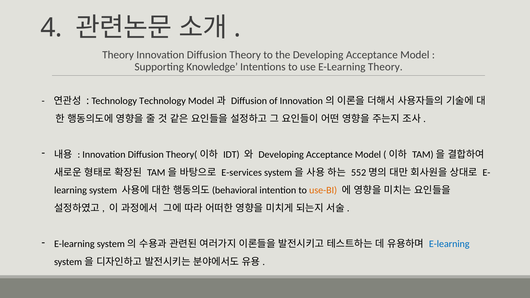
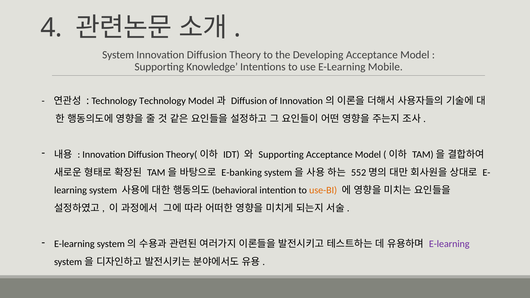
Theory: Theory -> System (118, 55)
E-Learning Theory: Theory -> Mobile (385, 67)
Developing: Developing -> Supporting (281, 155)
E-services: E-services -> E-banking (242, 173)
E-learning colour: blue -> purple (449, 244)
